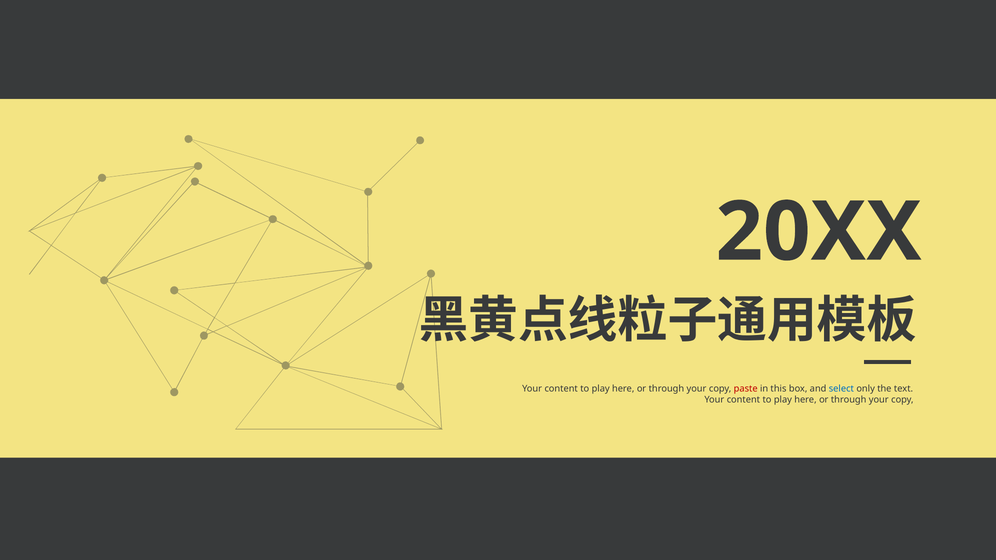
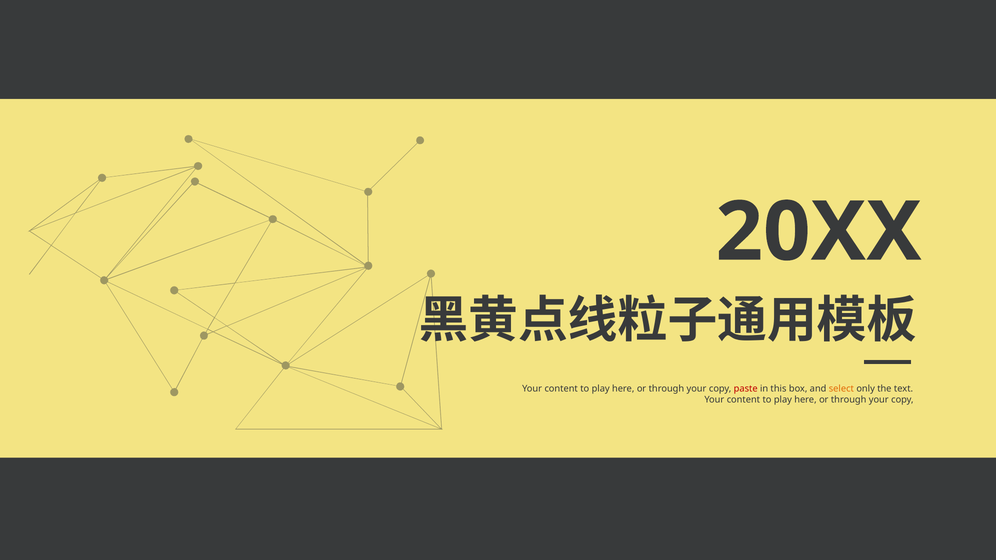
select colour: blue -> orange (841, 389)
